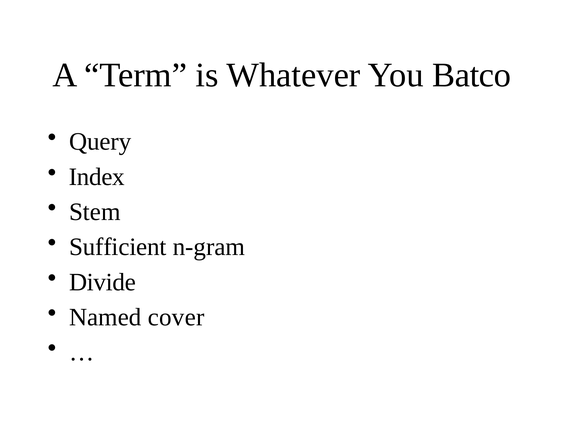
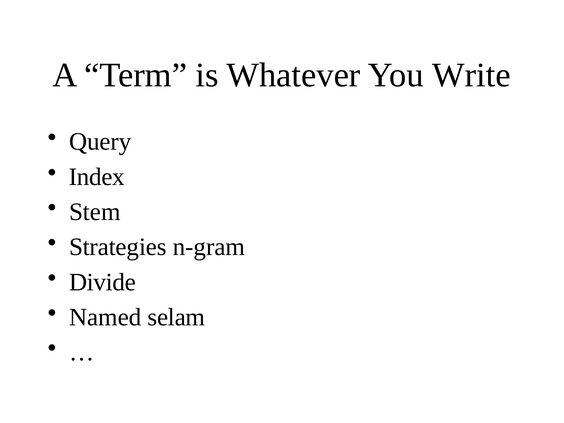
Batco: Batco -> Write (471, 75)
Sufficient: Sufficient -> Strategies (118, 247)
cover: cover -> selam (176, 317)
